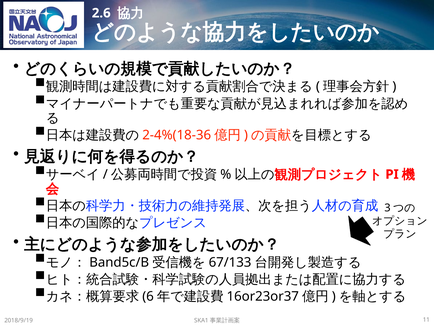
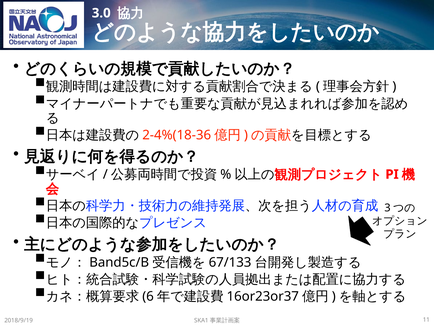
2.6: 2.6 -> 3.0 (101, 13)
